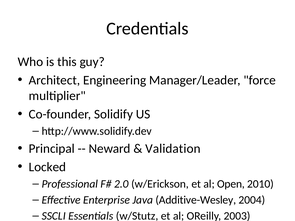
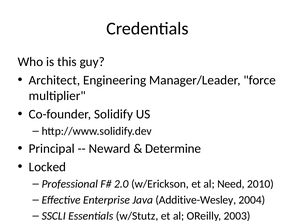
Validation: Validation -> Determine (173, 149)
Open: Open -> Need (231, 184)
